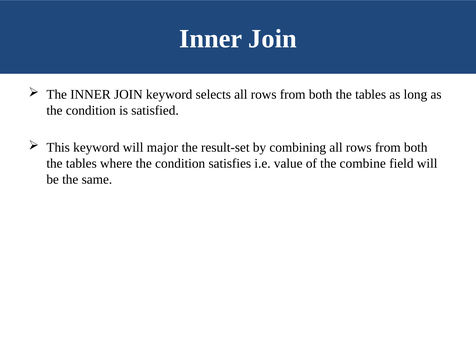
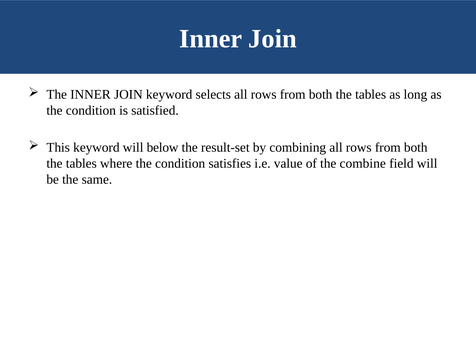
major: major -> below (163, 148)
